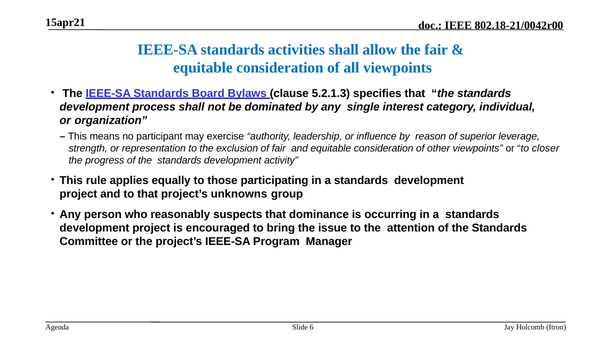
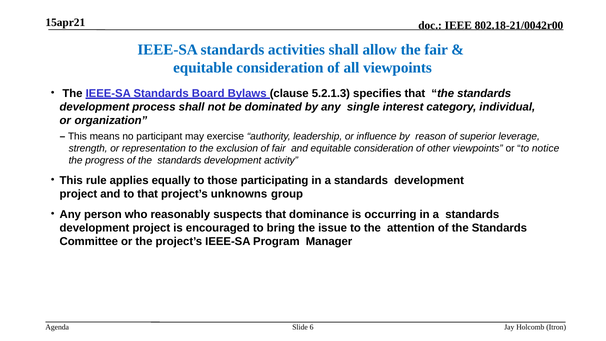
closer: closer -> notice (546, 148)
